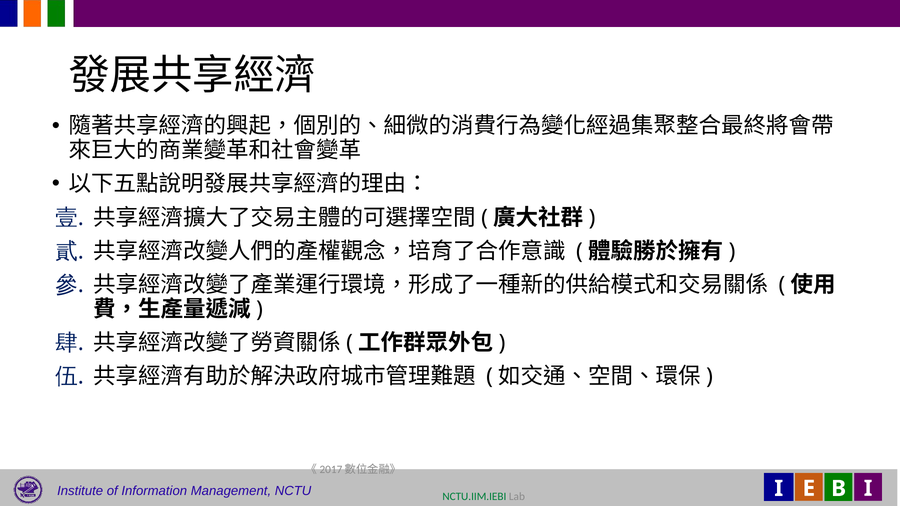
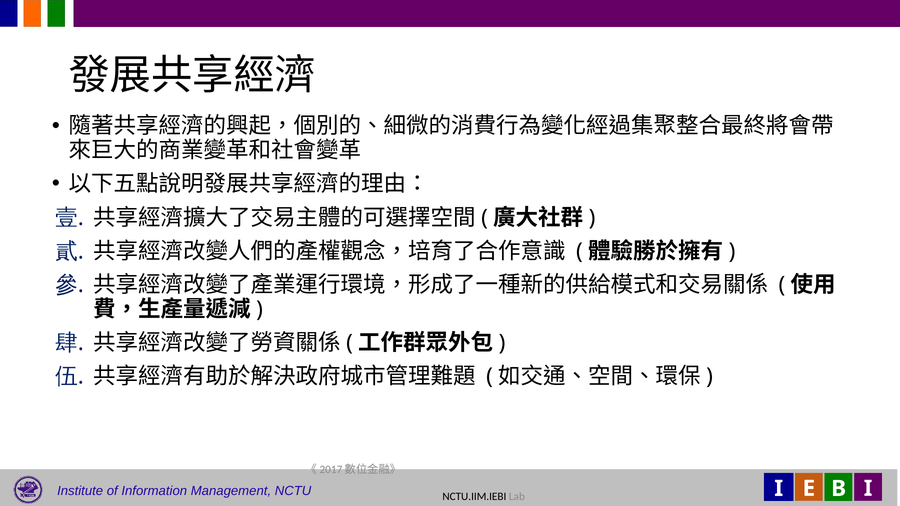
NCTU.IIM.IEBI colour: green -> black (474, 497)
